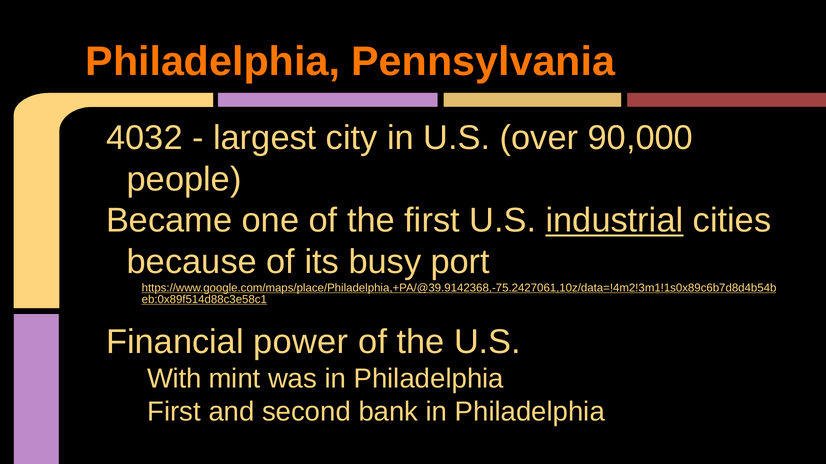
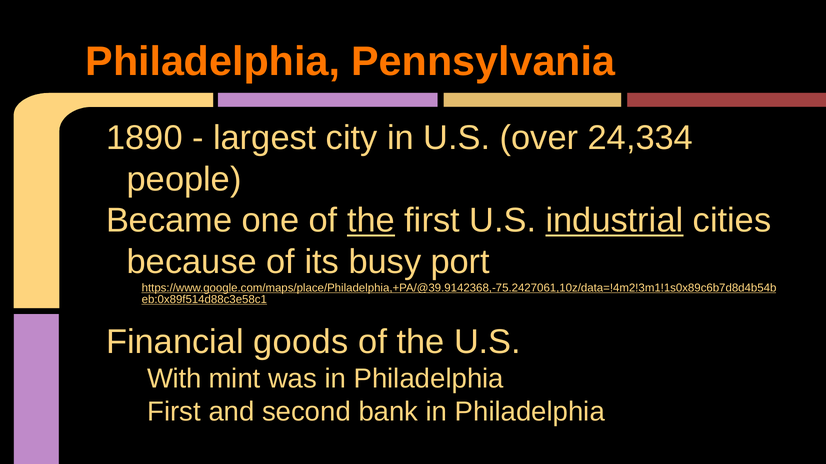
4032: 4032 -> 1890 (144, 138)
90,000: 90,000 -> 24,334 (640, 138)
the underline: none -> present (371, 221)
power: power -> goods (301, 343)
